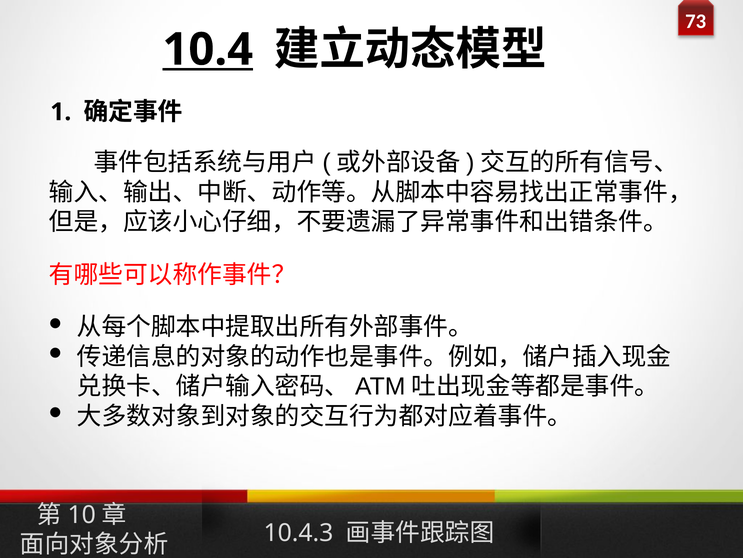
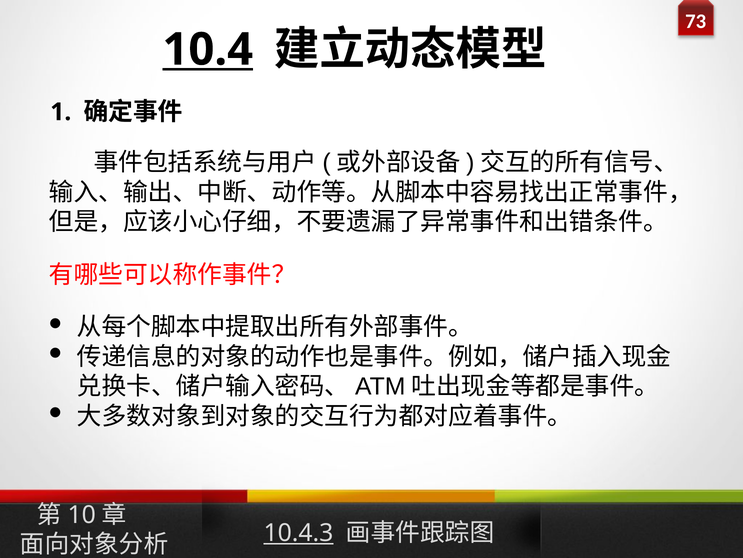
10.4.3 underline: none -> present (298, 532)
